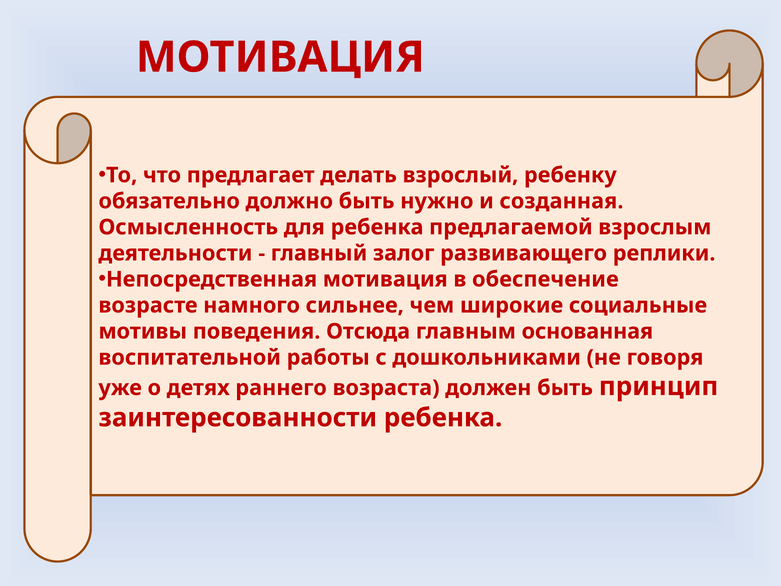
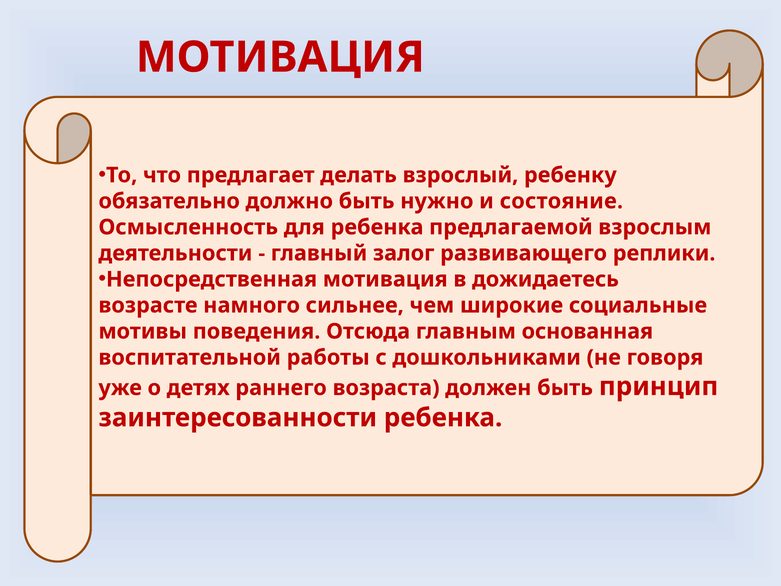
созданная: созданная -> состояние (561, 201)
обеспечение: обеспечение -> дожидаетесь (545, 279)
